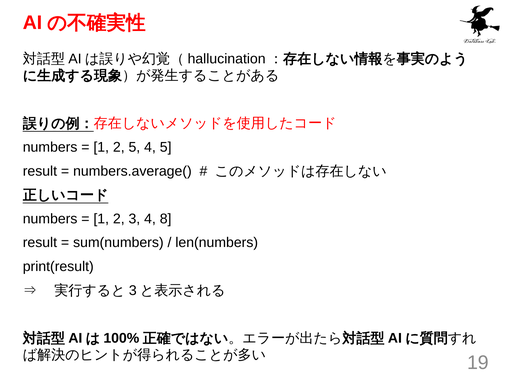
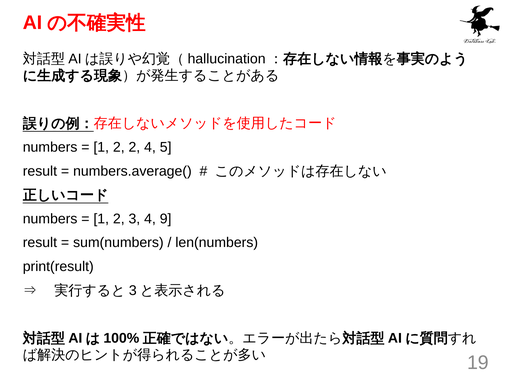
2 5: 5 -> 2 (134, 147)
8: 8 -> 9 (166, 219)
